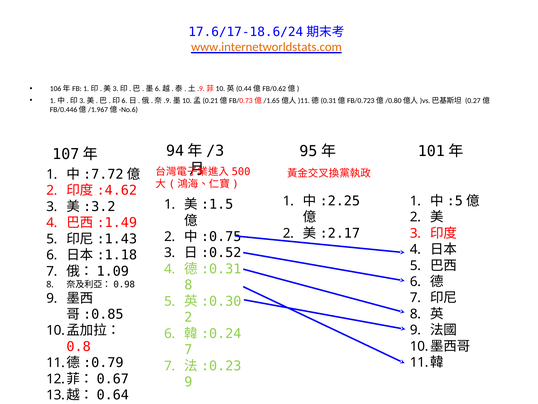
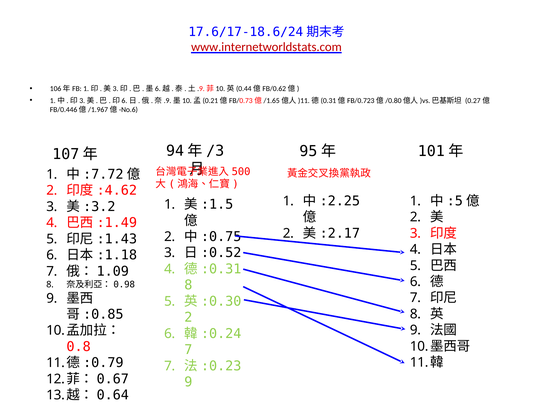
www.internetworldstats.com colour: orange -> red (266, 47)
